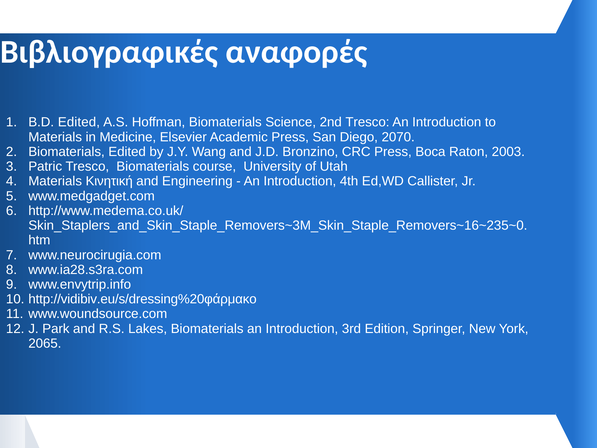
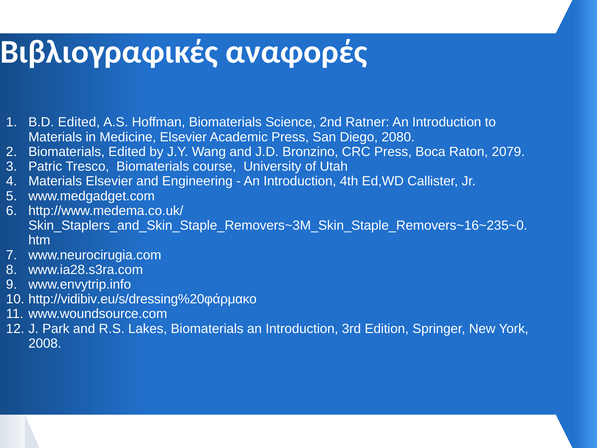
2nd Tresco: Tresco -> Ratner (367, 122)
2070: 2070 -> 2080 (398, 137)
2003: 2003 -> 2079 (508, 152)
Materials Κινητική: Κινητική -> Elsevier (109, 181)
2065: 2065 -> 2008 (45, 343)
